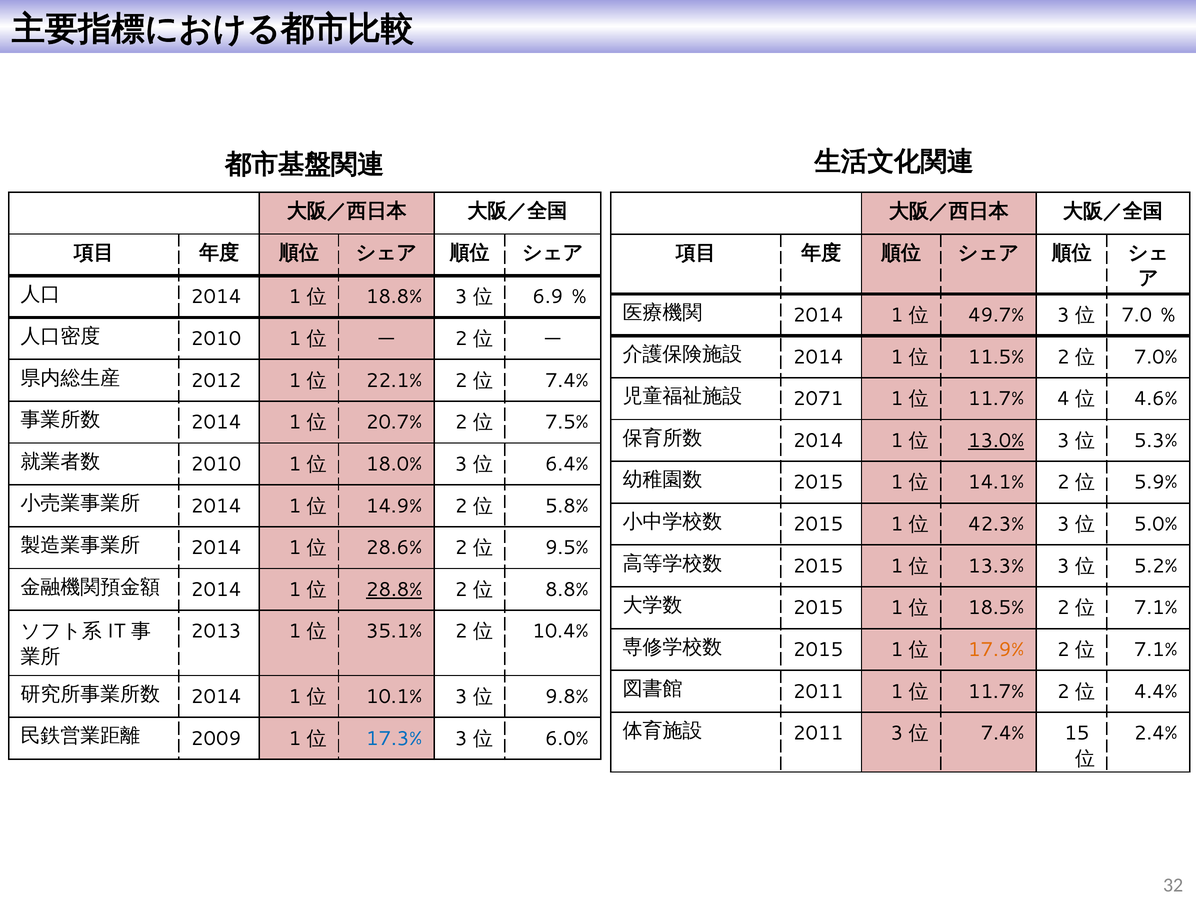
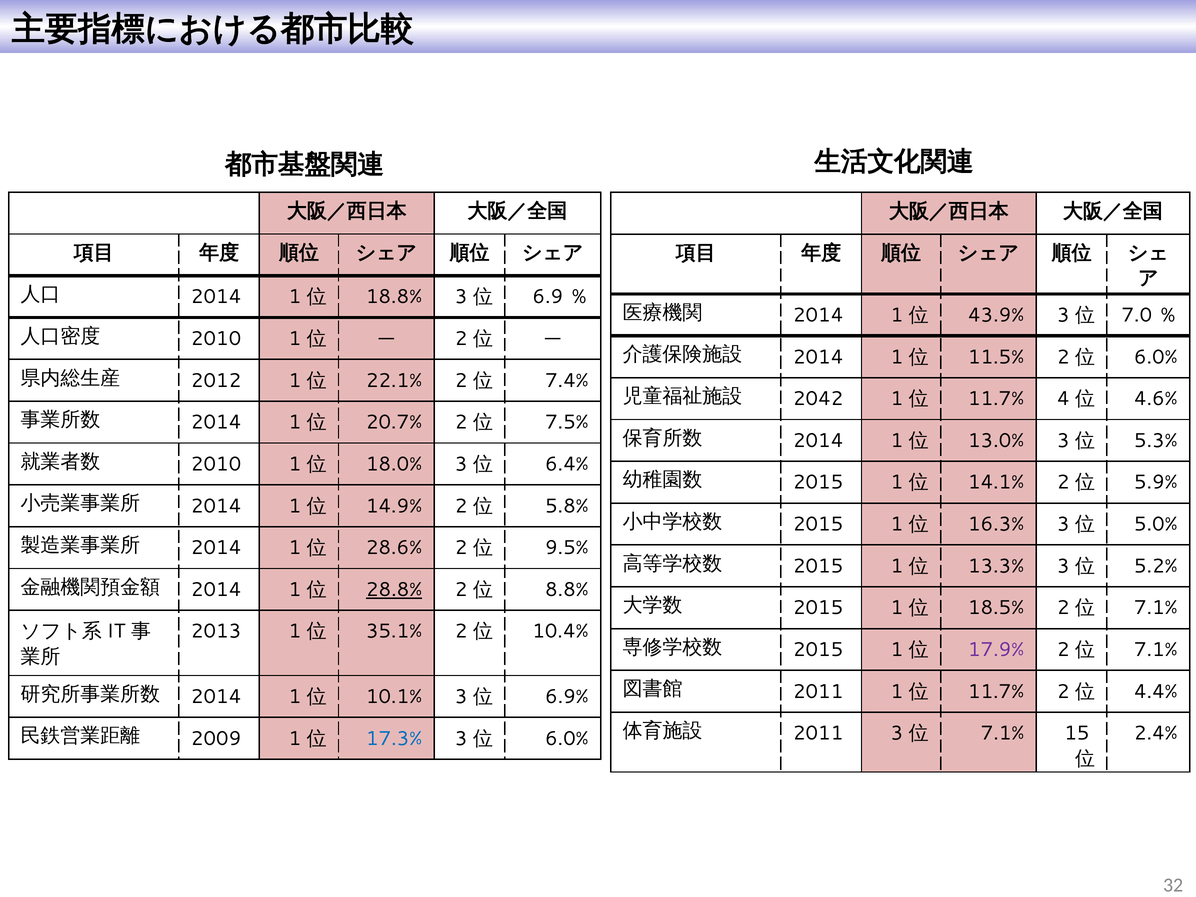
49.7%: 49.7% -> 43.9% (996, 315)
7.0%: 7.0% -> 6.0% (1156, 357)
2071: 2071 -> 2042 (818, 399)
13.0% underline: present -> none (996, 441)
42.3%: 42.3% -> 16.3% (996, 524)
17.9% colour: orange -> purple (996, 650)
9.8%: 9.8% -> 6.9% (567, 697)
7.4%: 7.4% -> 7.1% (1003, 733)
